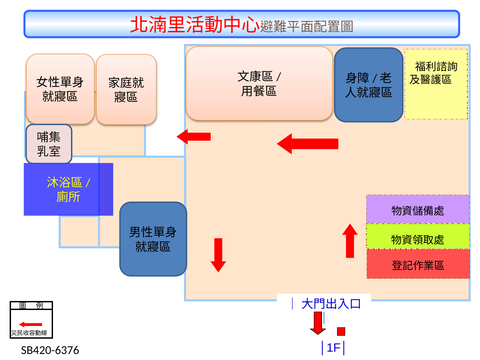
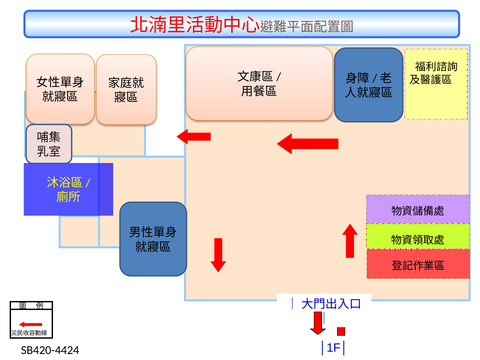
SB420-6376: SB420-6376 -> SB420-4424 (50, 350)
